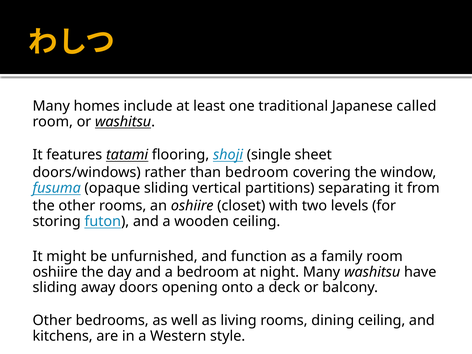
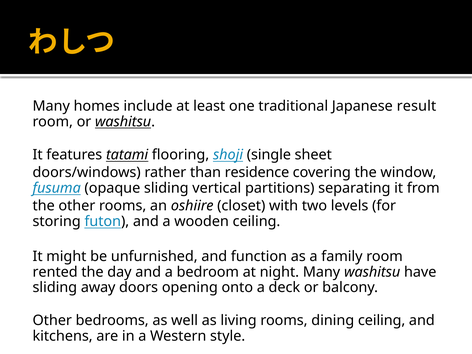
called: called -> result (416, 106)
than bedroom: bedroom -> residence (257, 173)
oshiire: oshiire -> rented (55, 272)
